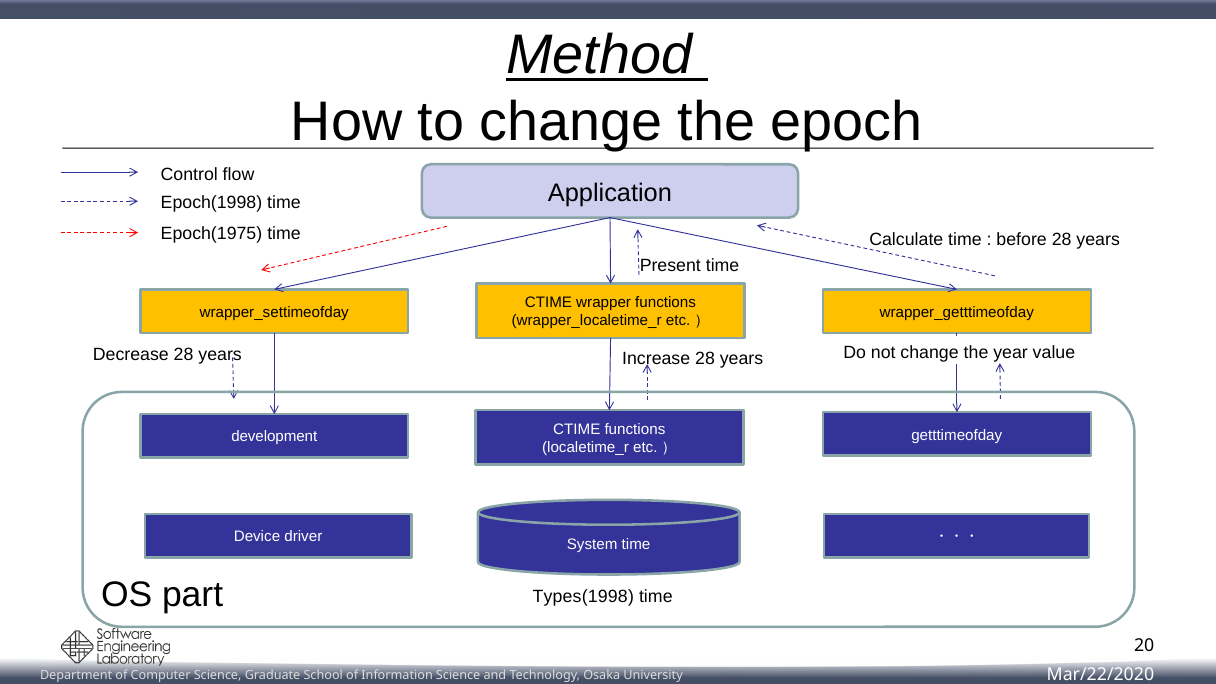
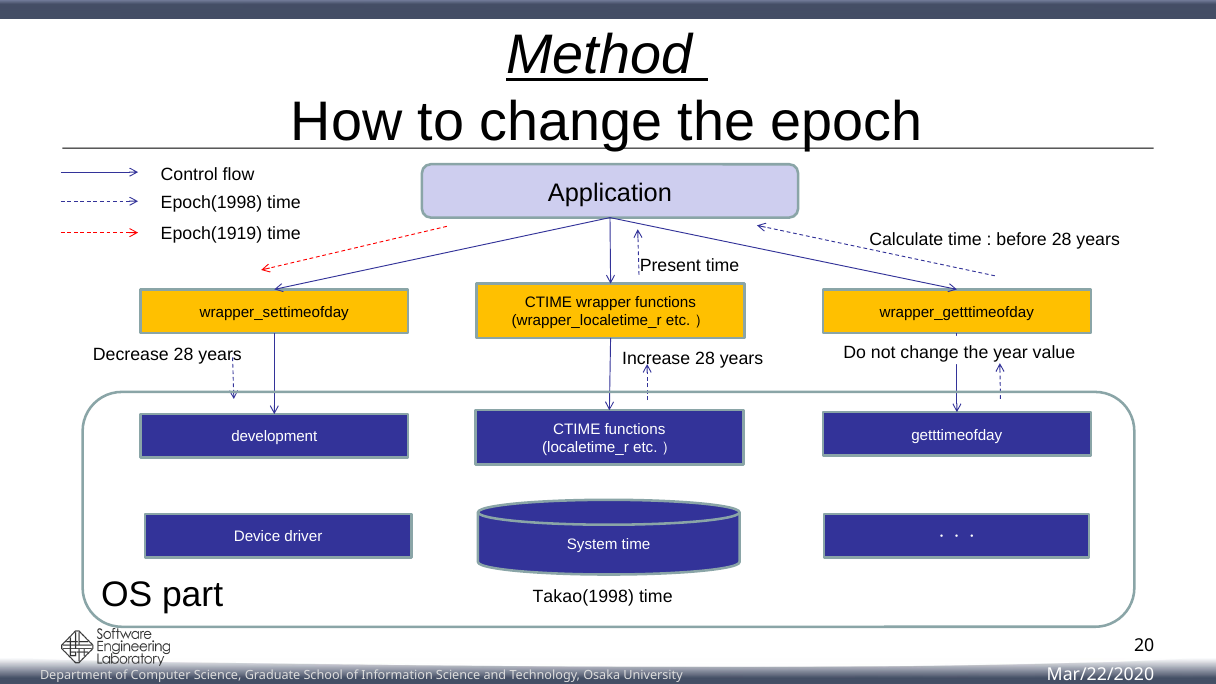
Epoch(1975: Epoch(1975 -> Epoch(1919 (211, 234)
Types(1998: Types(1998 -> Takao(1998 (583, 597)
